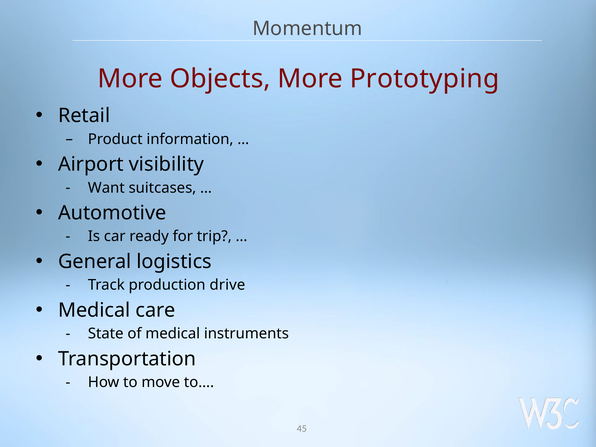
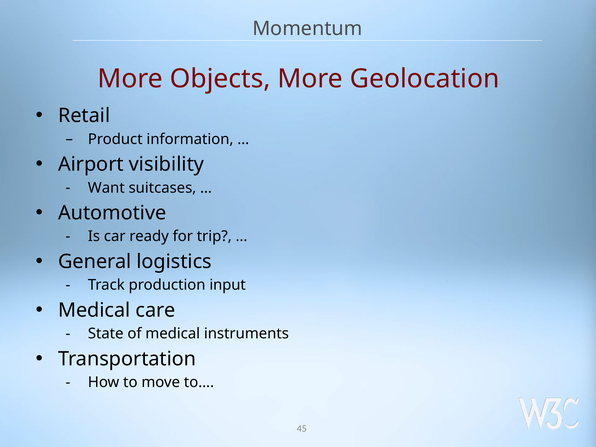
Prototyping: Prototyping -> Geolocation (425, 79)
drive: drive -> input (228, 285)
